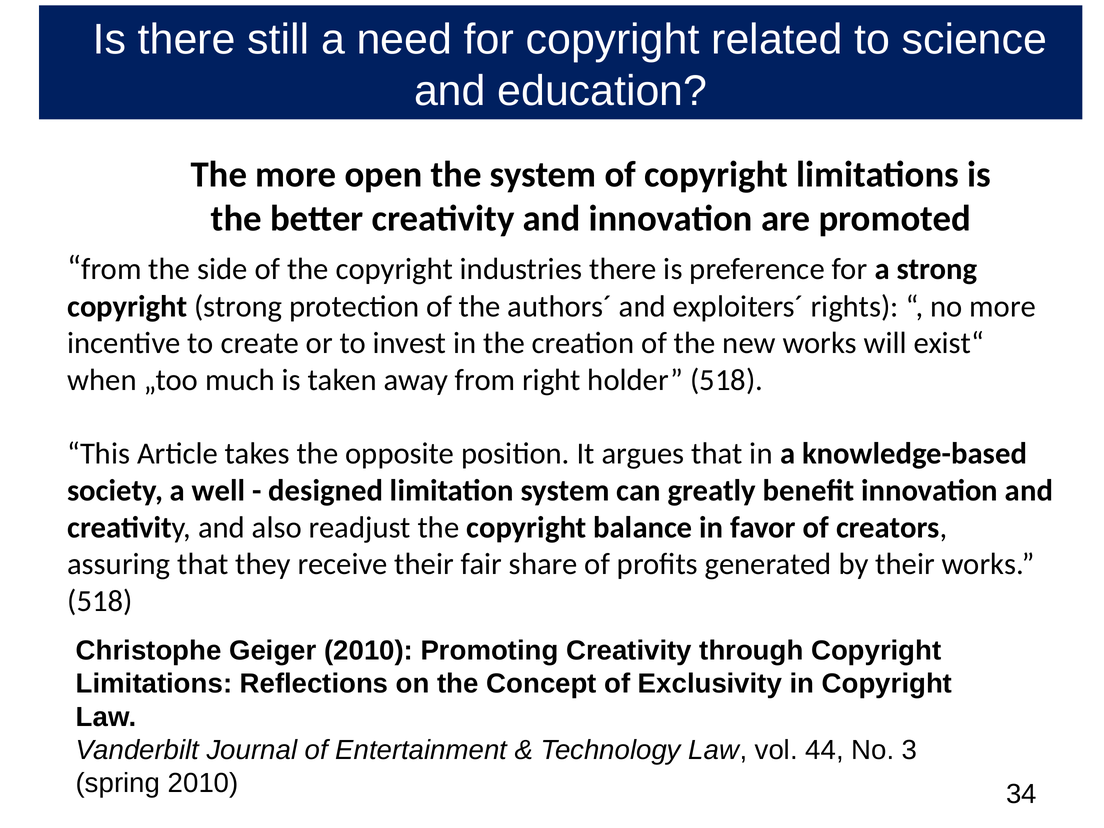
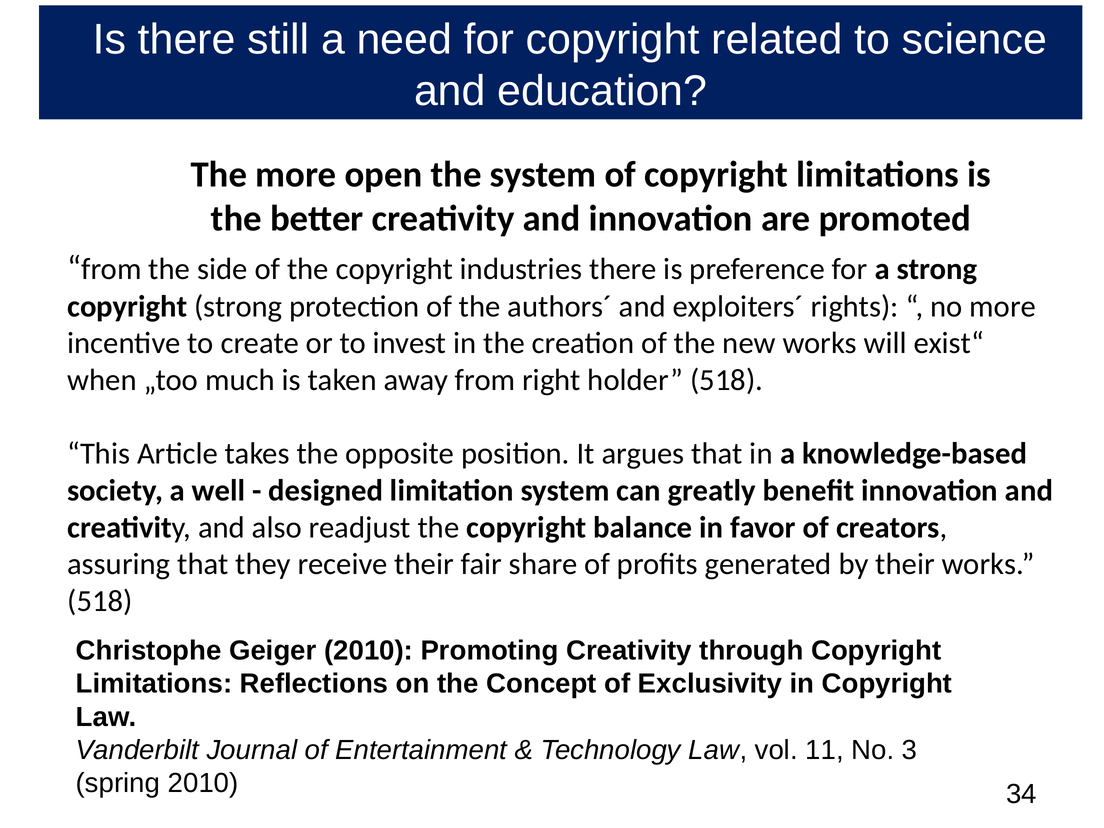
44: 44 -> 11 (825, 750)
